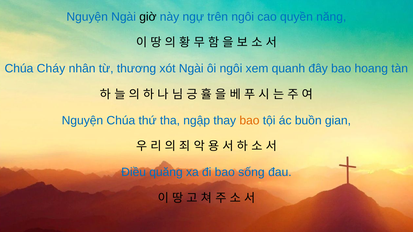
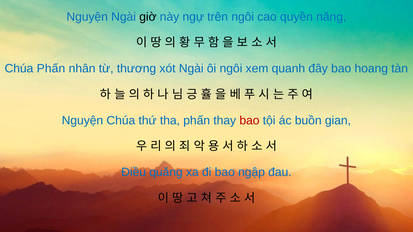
Chúa Cháy: Cháy -> Phấn (51, 69)
tha ngập: ngập -> phấn (197, 121)
bao colour: orange -> red (249, 121)
sống: sống -> ngập (252, 172)
